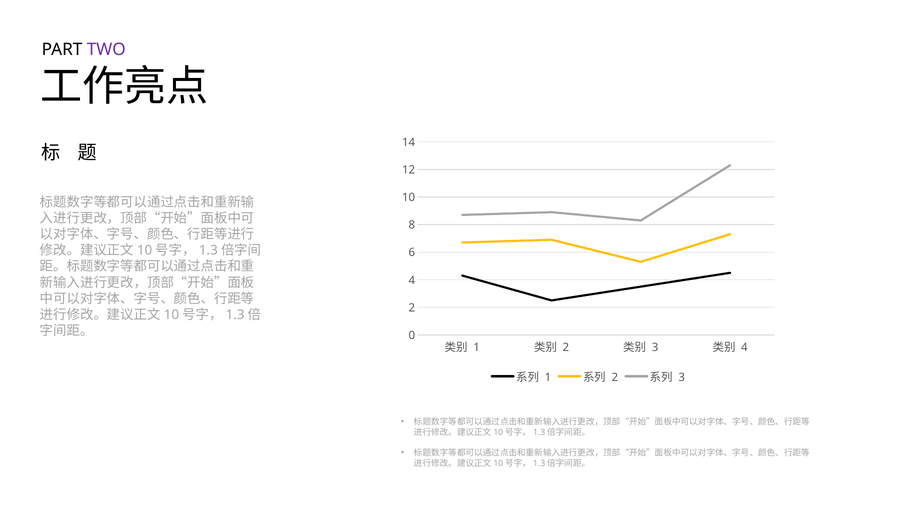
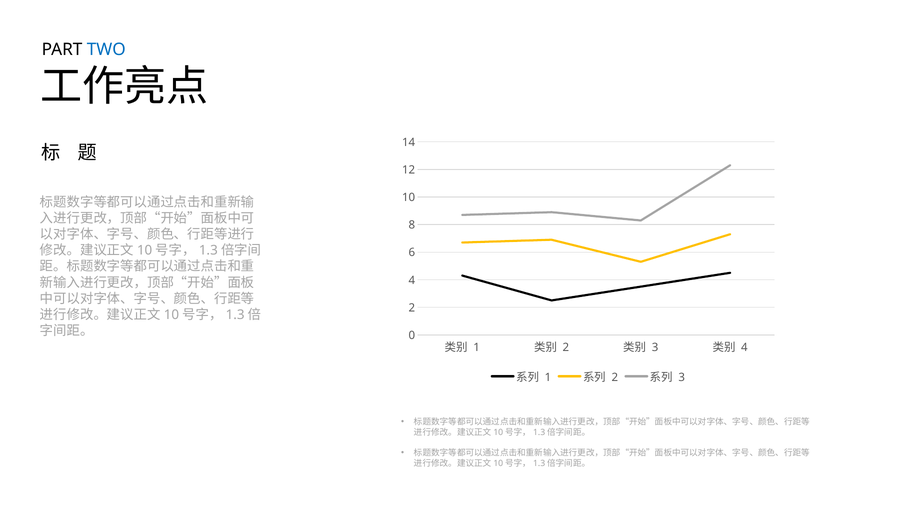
TWO colour: purple -> blue (106, 49)
